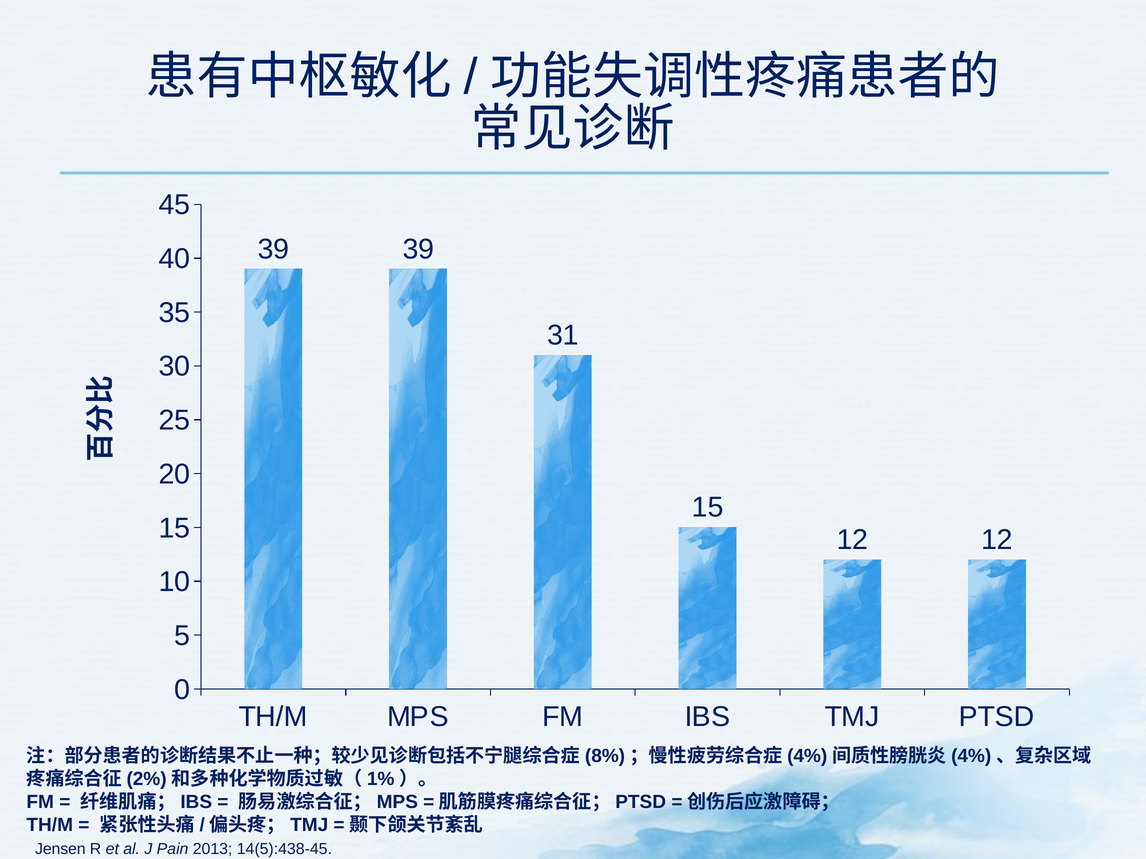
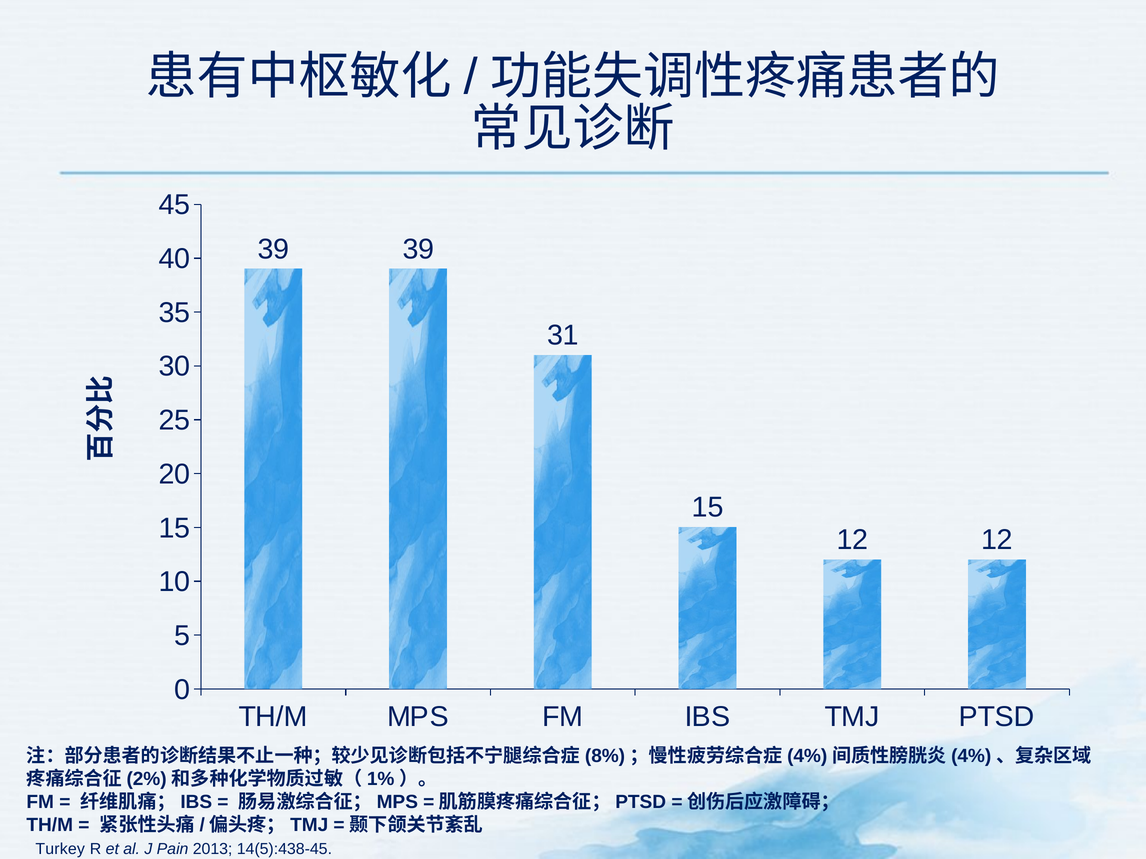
Jensen: Jensen -> Turkey (60, 849)
